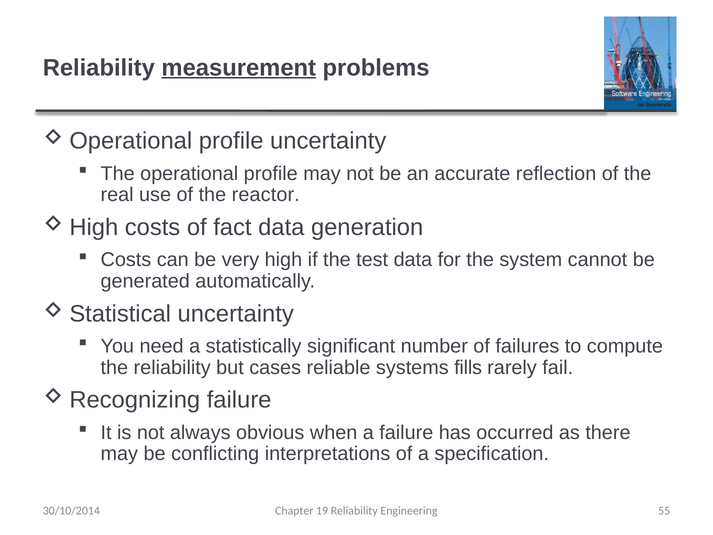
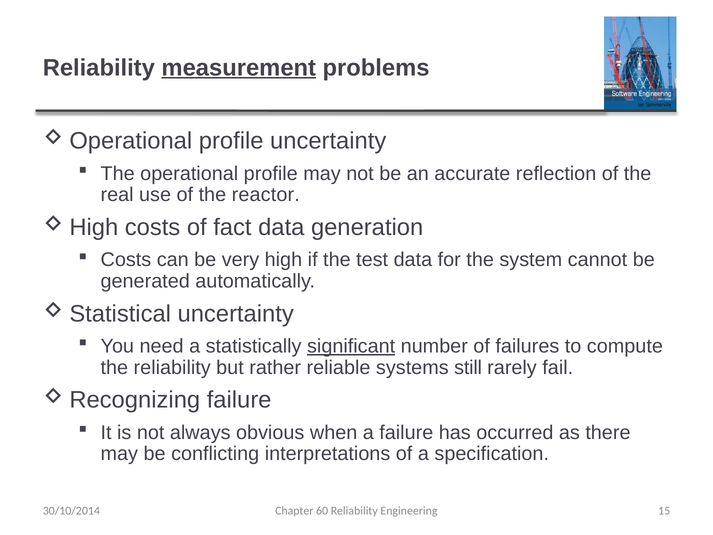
significant underline: none -> present (351, 346)
cases: cases -> rather (275, 367)
fills: fills -> still (468, 367)
19: 19 -> 60 (322, 511)
55: 55 -> 15 (664, 511)
